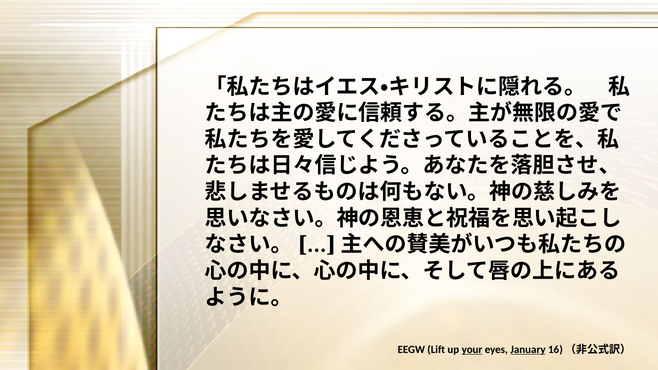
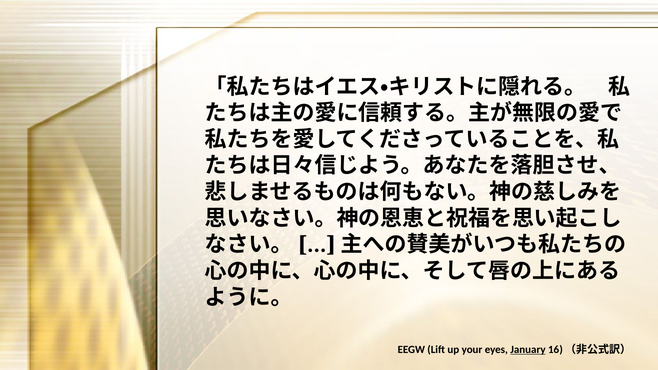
your underline: present -> none (472, 350)
